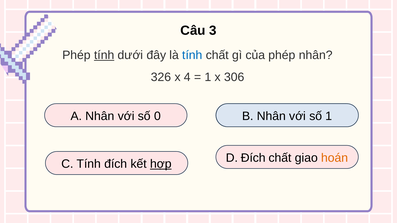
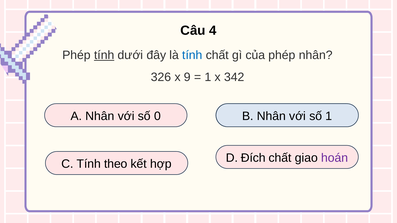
3: 3 -> 4 (213, 30)
4: 4 -> 9 (187, 77)
306: 306 -> 342 (234, 77)
hoán colour: orange -> purple (335, 158)
Tính đích: đích -> theo (116, 164)
hợp underline: present -> none (161, 164)
